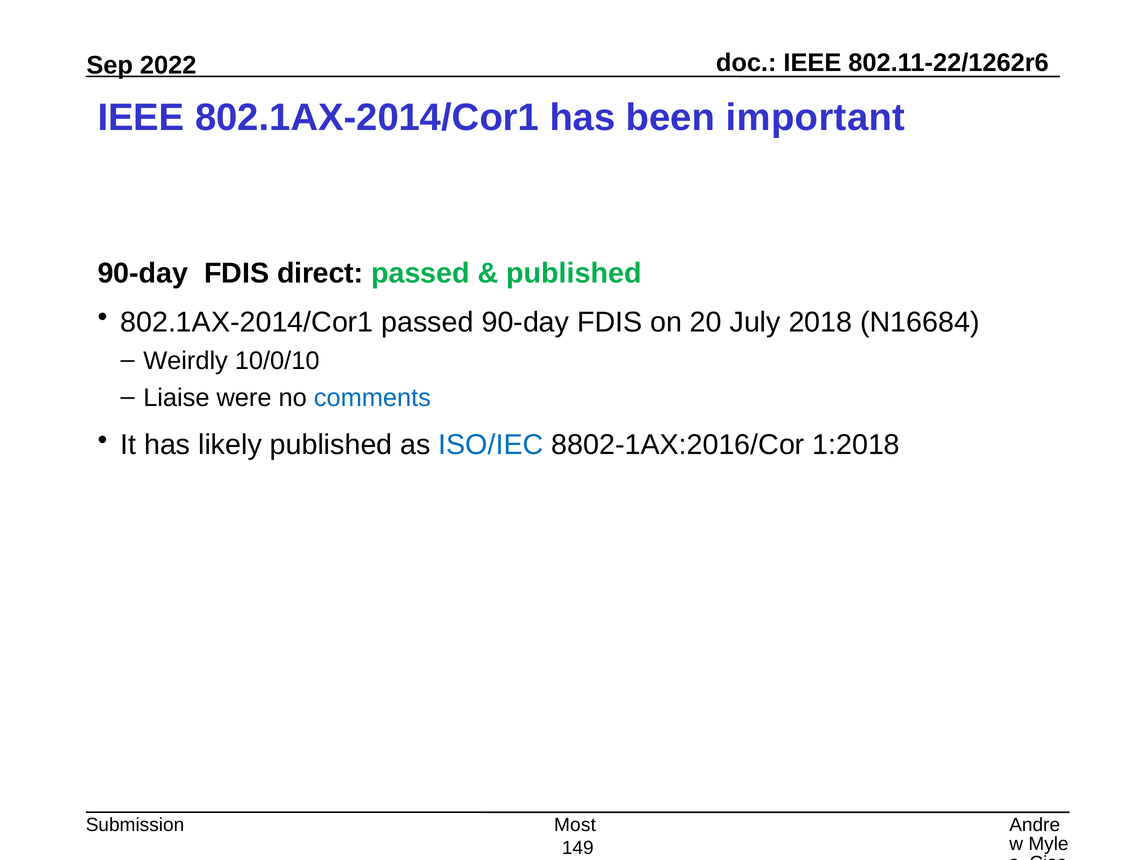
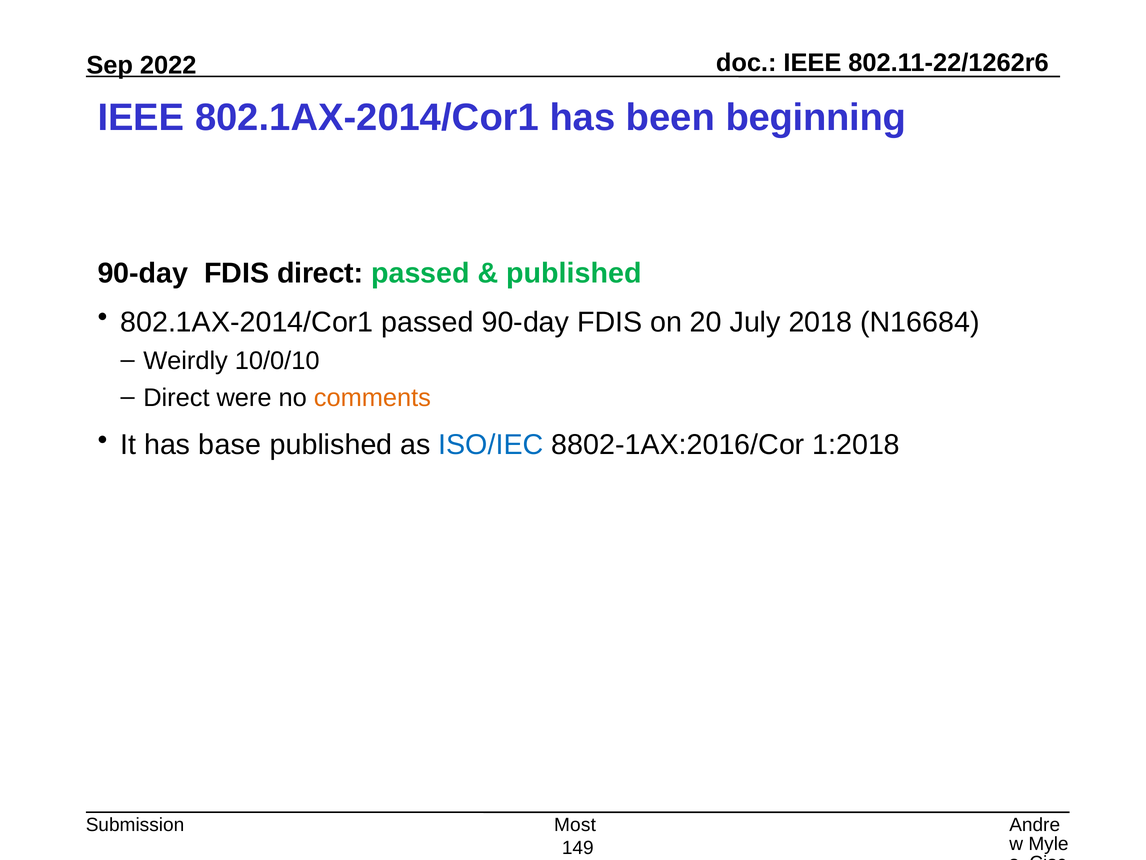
important: important -> beginning (816, 117)
Liaise: Liaise -> Direct (176, 397)
comments colour: blue -> orange (372, 397)
likely: likely -> base (230, 445)
